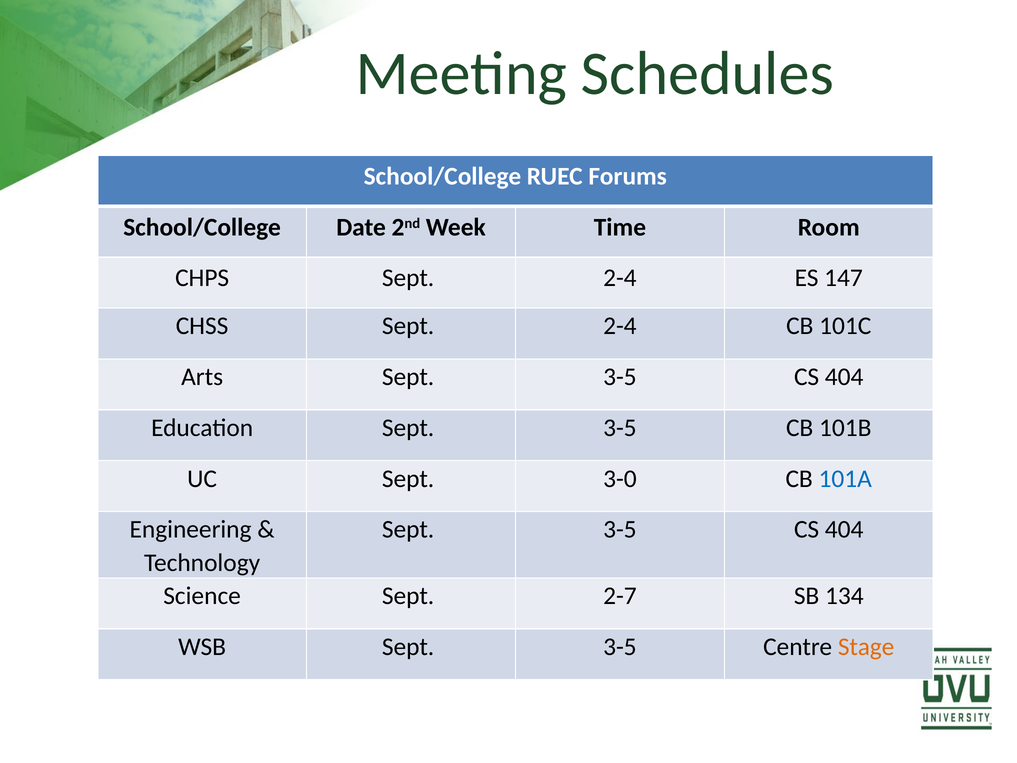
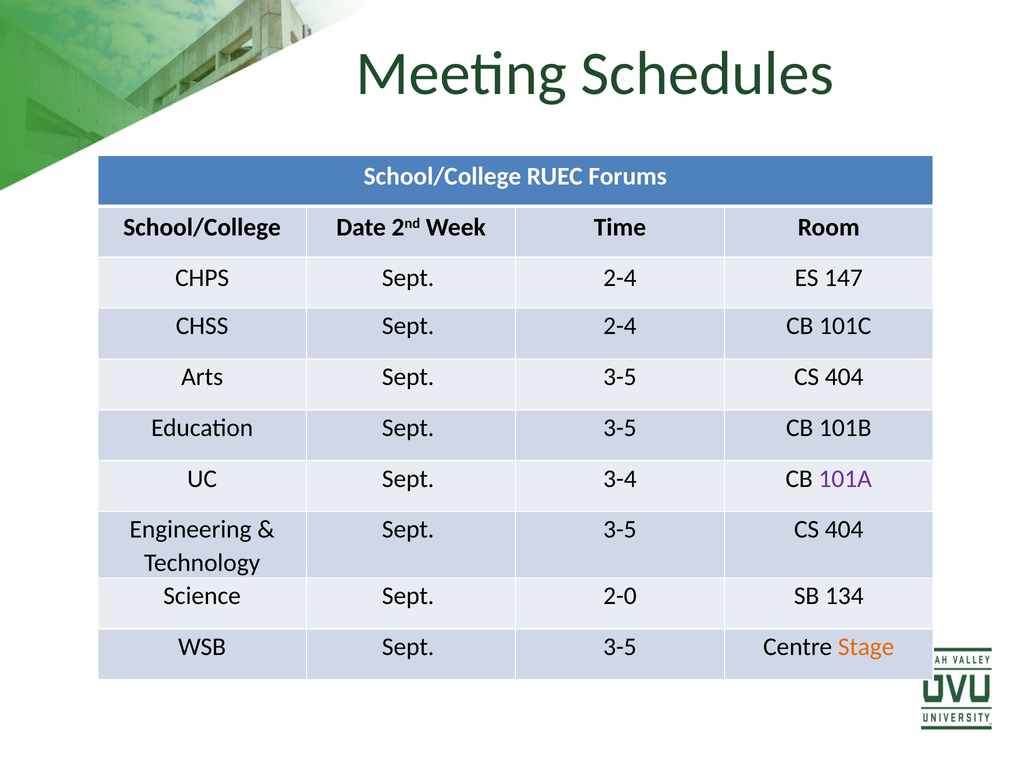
3-0: 3-0 -> 3-4 (620, 478)
101A colour: blue -> purple (845, 478)
2-7: 2-7 -> 2-0 (620, 596)
